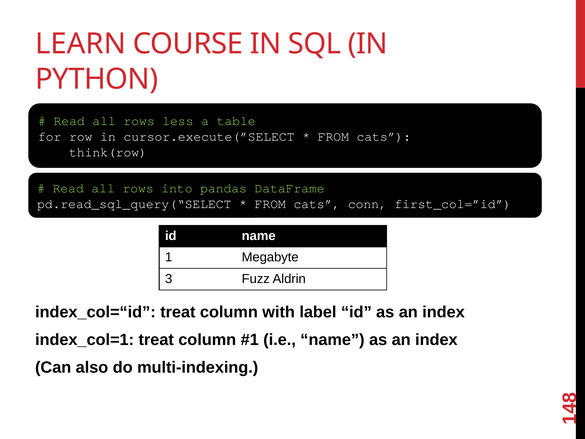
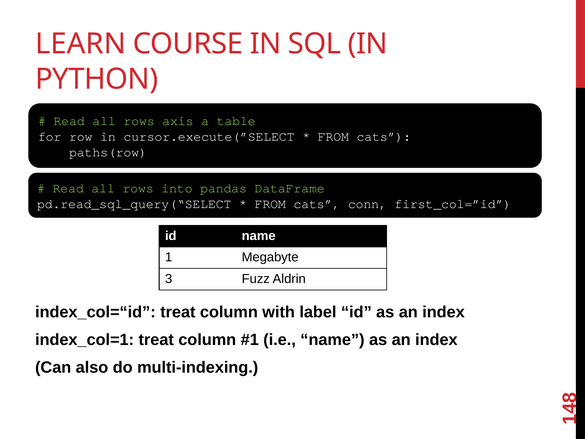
less: less -> axis (178, 121)
think(row: think(row -> paths(row (108, 152)
